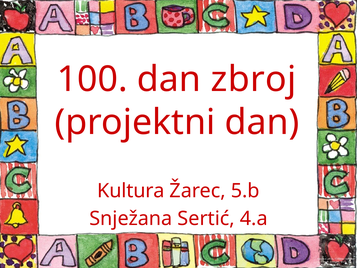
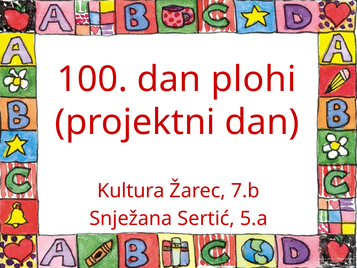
zbroj: zbroj -> plohi (254, 79)
5.b: 5.b -> 7.b (245, 191)
4.a: 4.a -> 5.a (254, 218)
